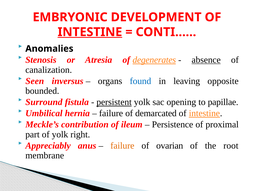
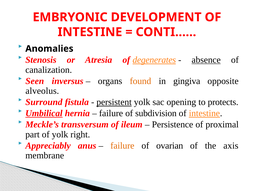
INTESTINE underline: present -> none (90, 32)
found colour: blue -> orange (140, 81)
leaving: leaving -> gingiva (187, 81)
bounded: bounded -> alveolus (42, 91)
papillae: papillae -> protects (223, 102)
Umbilical underline: none -> present (44, 113)
demarcated: demarcated -> subdivision (156, 113)
contribution: contribution -> transversum (85, 124)
root: root -> axis (231, 145)
